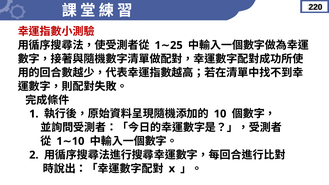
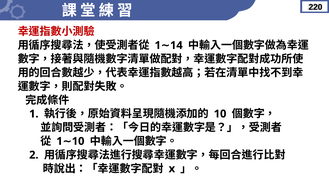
25: 25 -> 14 (176, 45)
